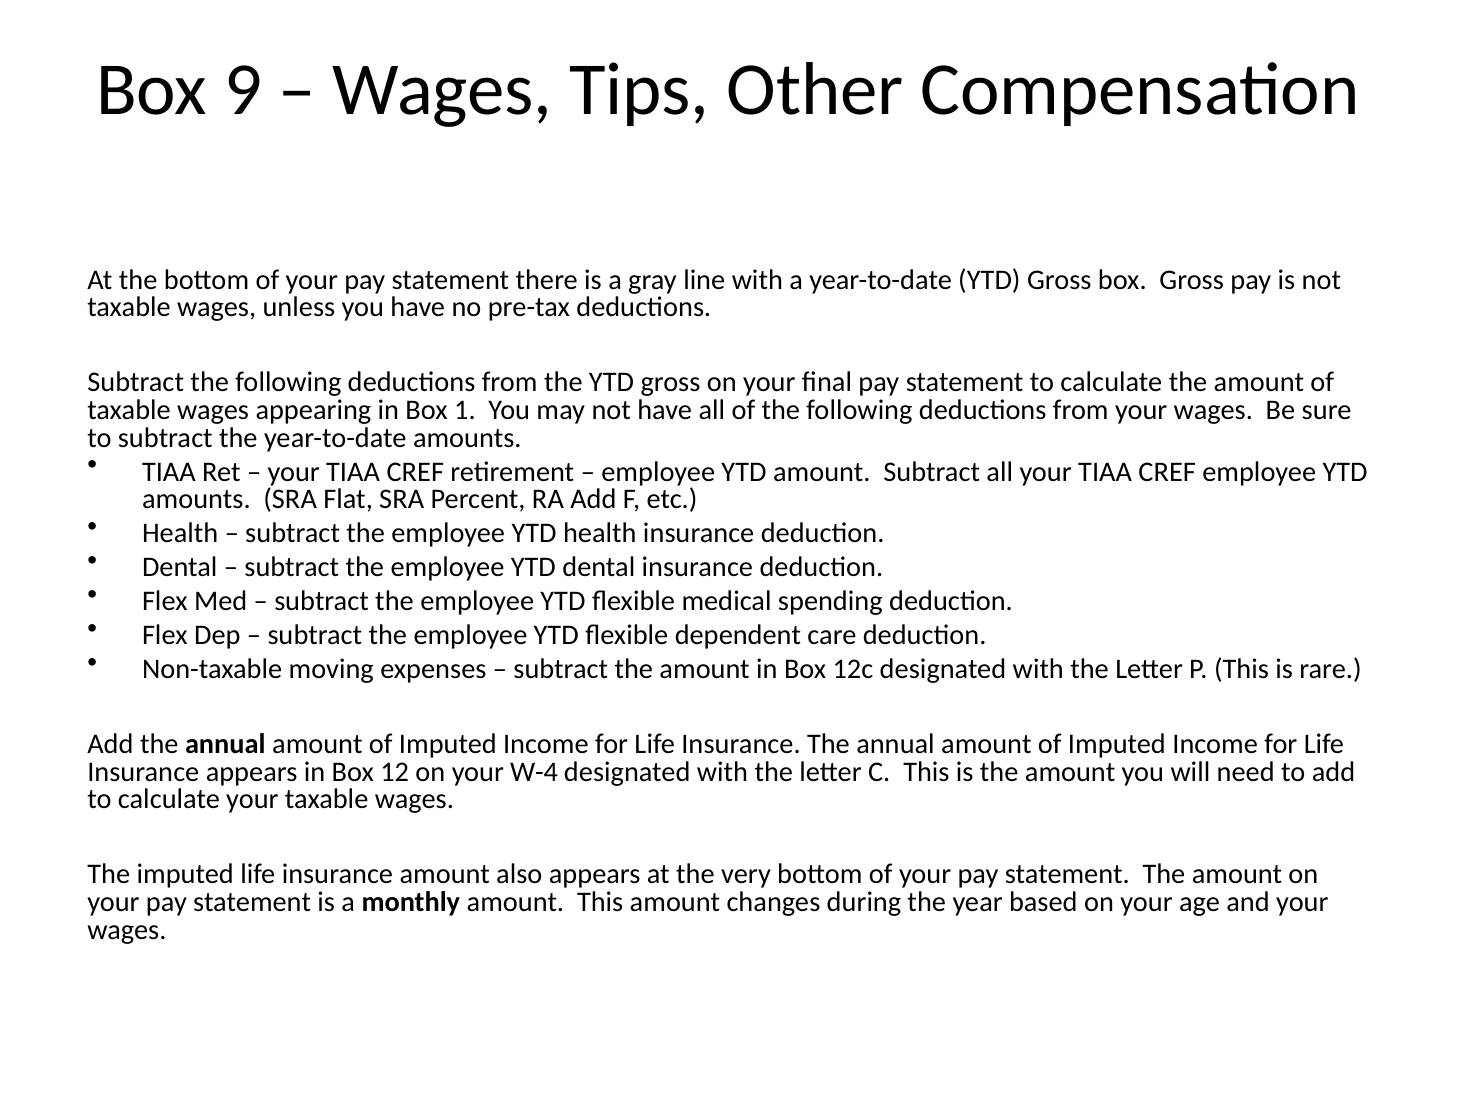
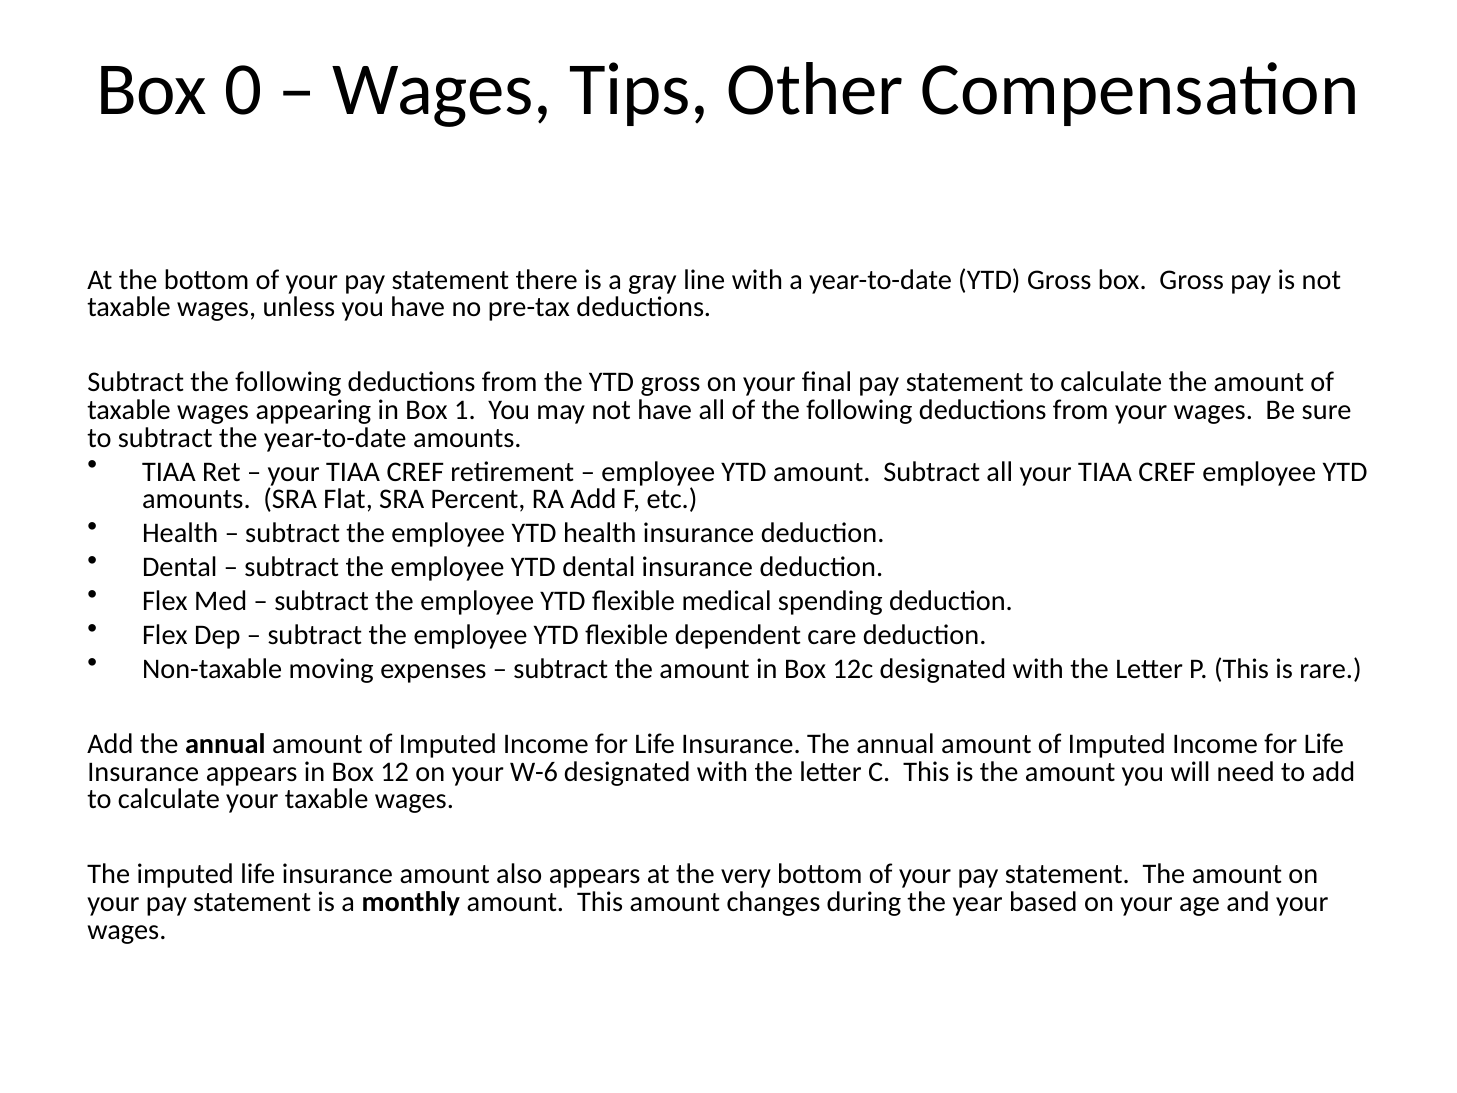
9: 9 -> 0 (243, 90)
W-4: W-4 -> W-6 (534, 772)
